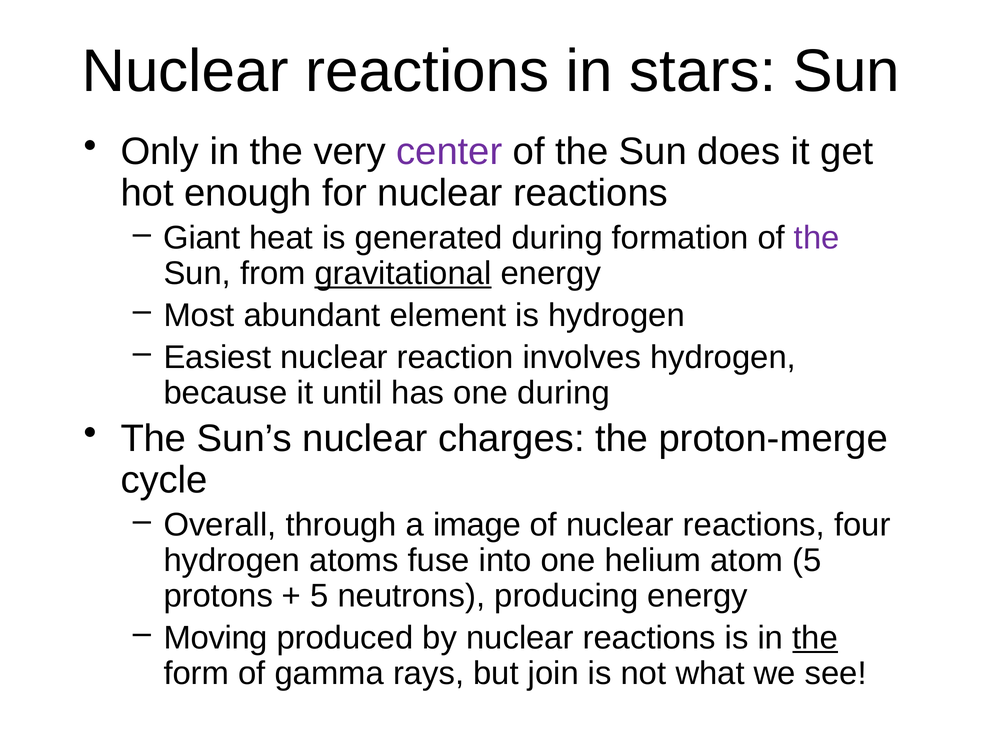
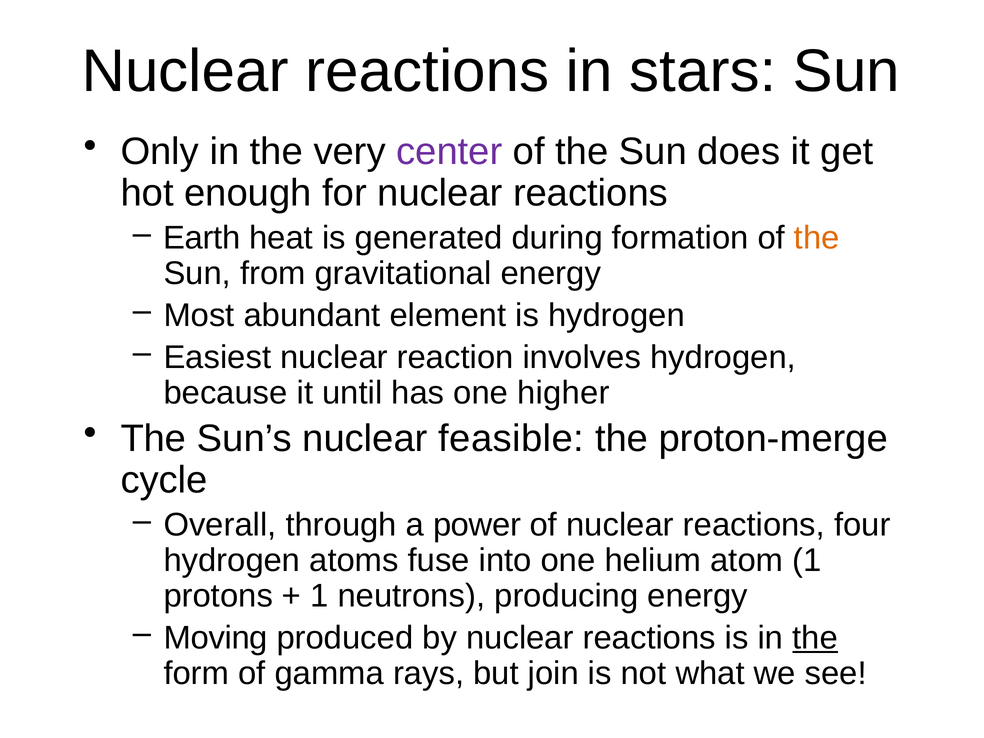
Giant: Giant -> Earth (202, 238)
the colour: purple -> orange (817, 238)
gravitational underline: present -> none (403, 273)
one during: during -> higher (564, 393)
charges: charges -> feasible (511, 439)
image: image -> power (477, 525)
atom 5: 5 -> 1 (807, 560)
5: 5 -> 1 (319, 596)
